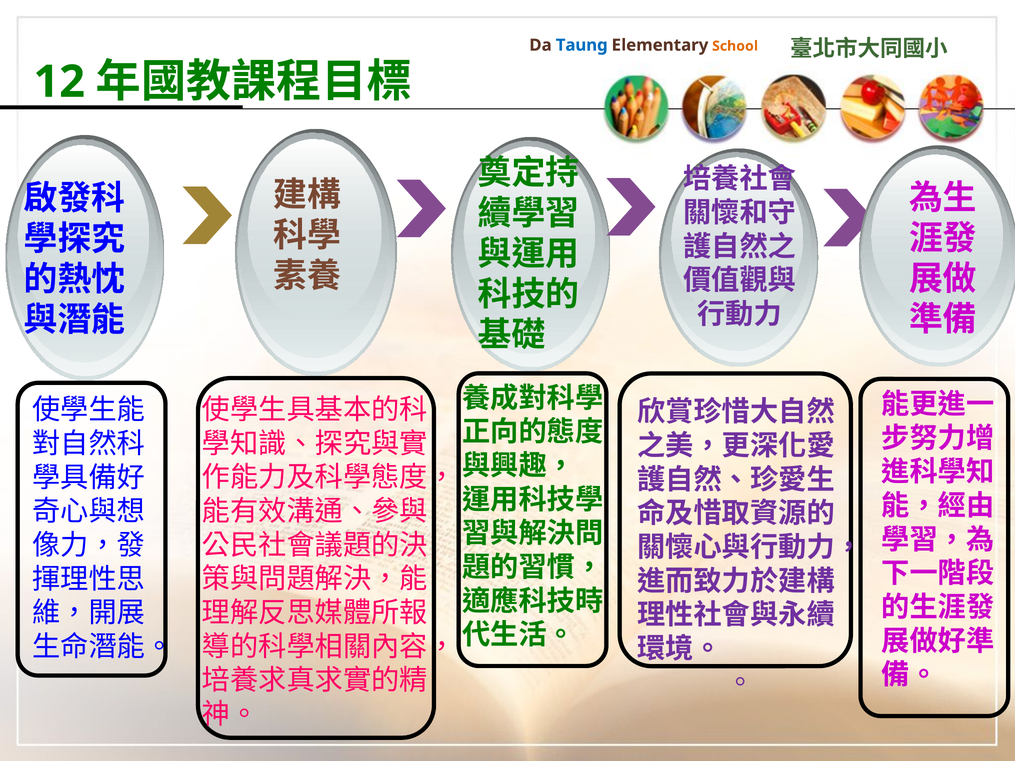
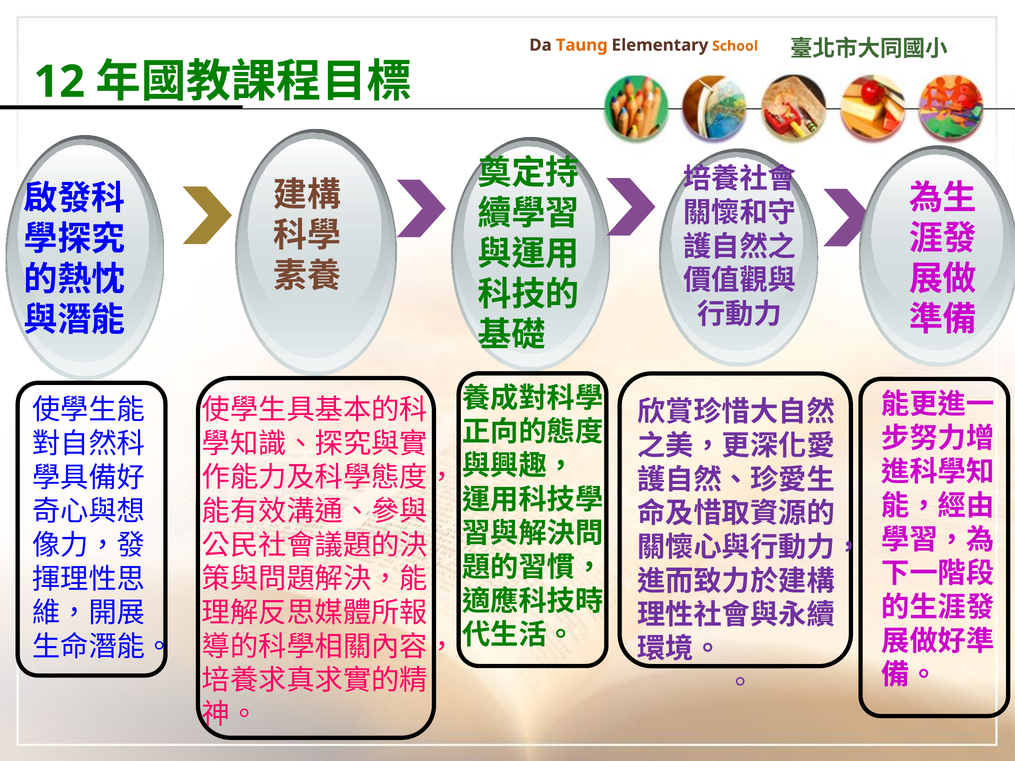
Taung colour: blue -> orange (582, 45)
